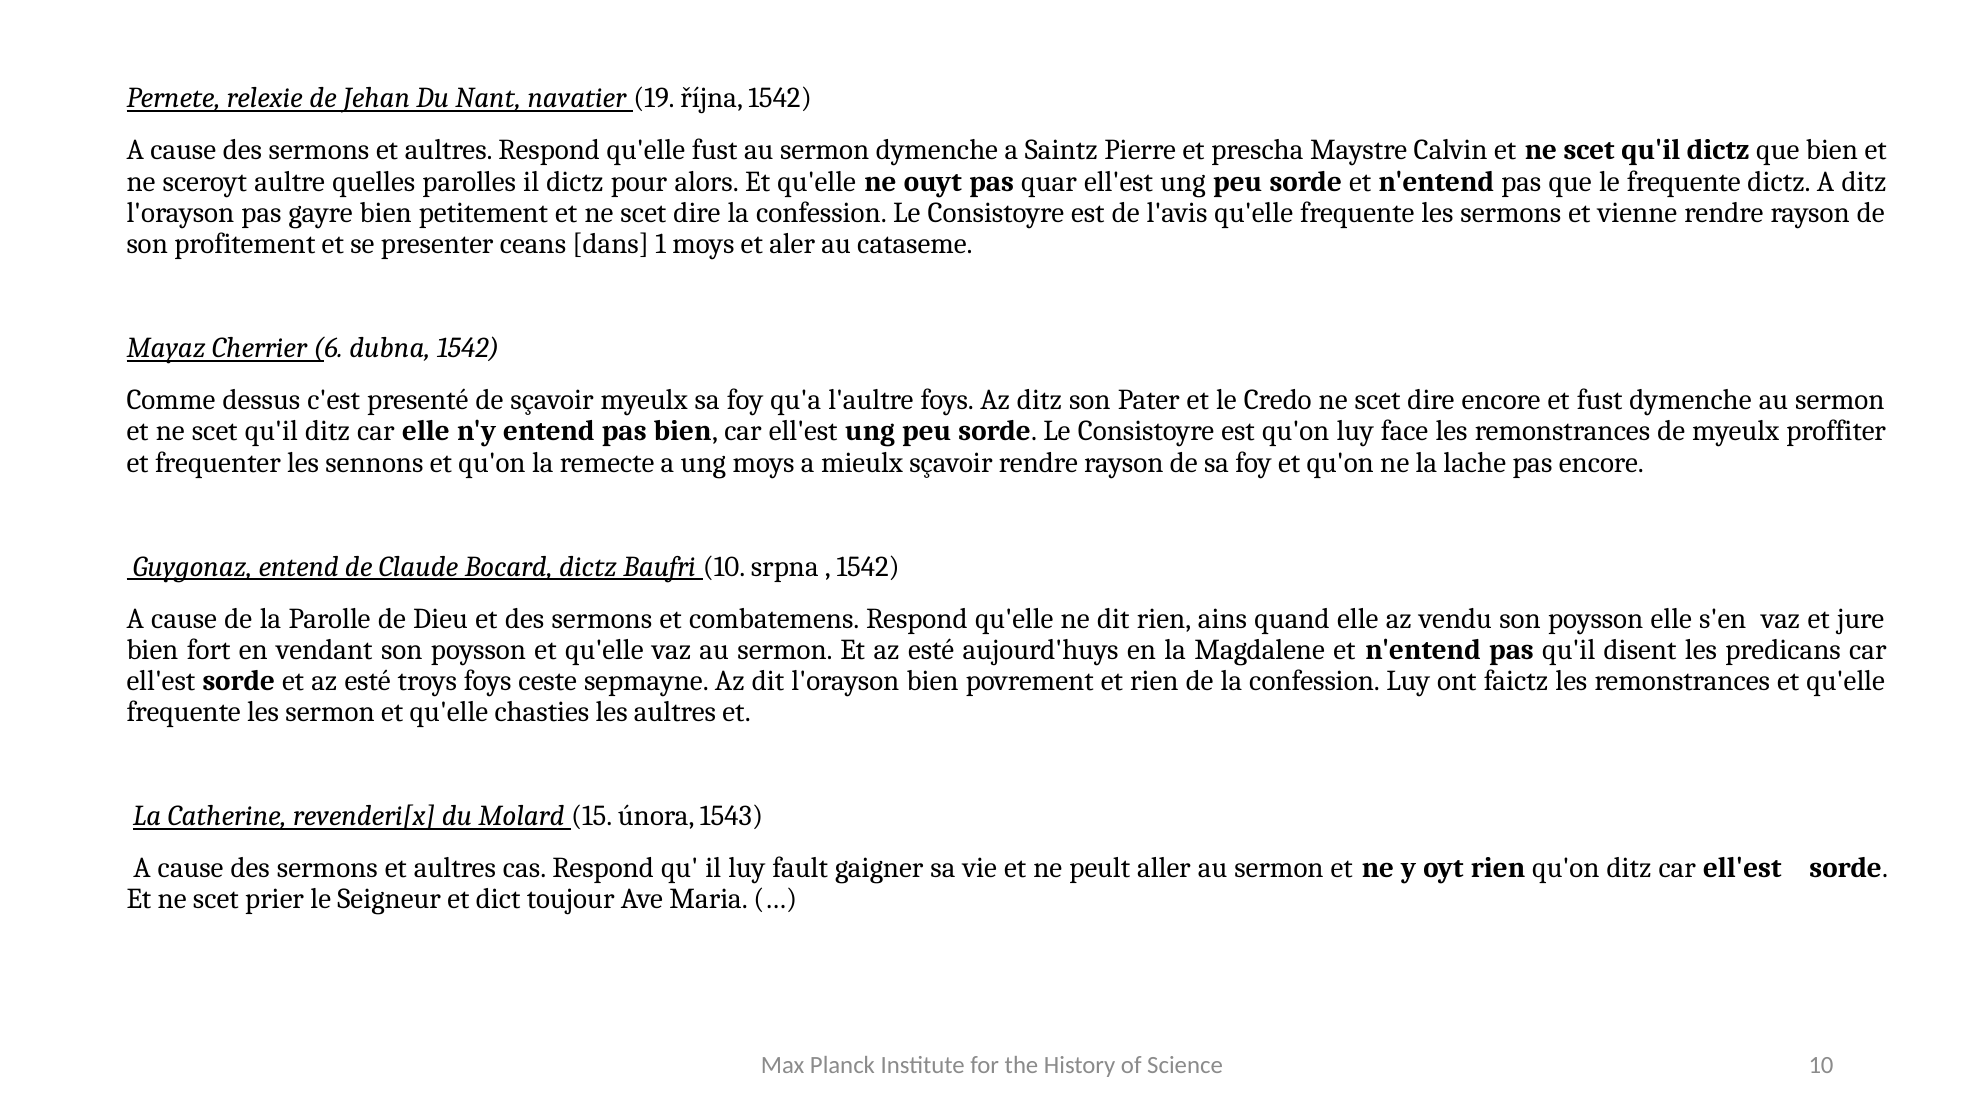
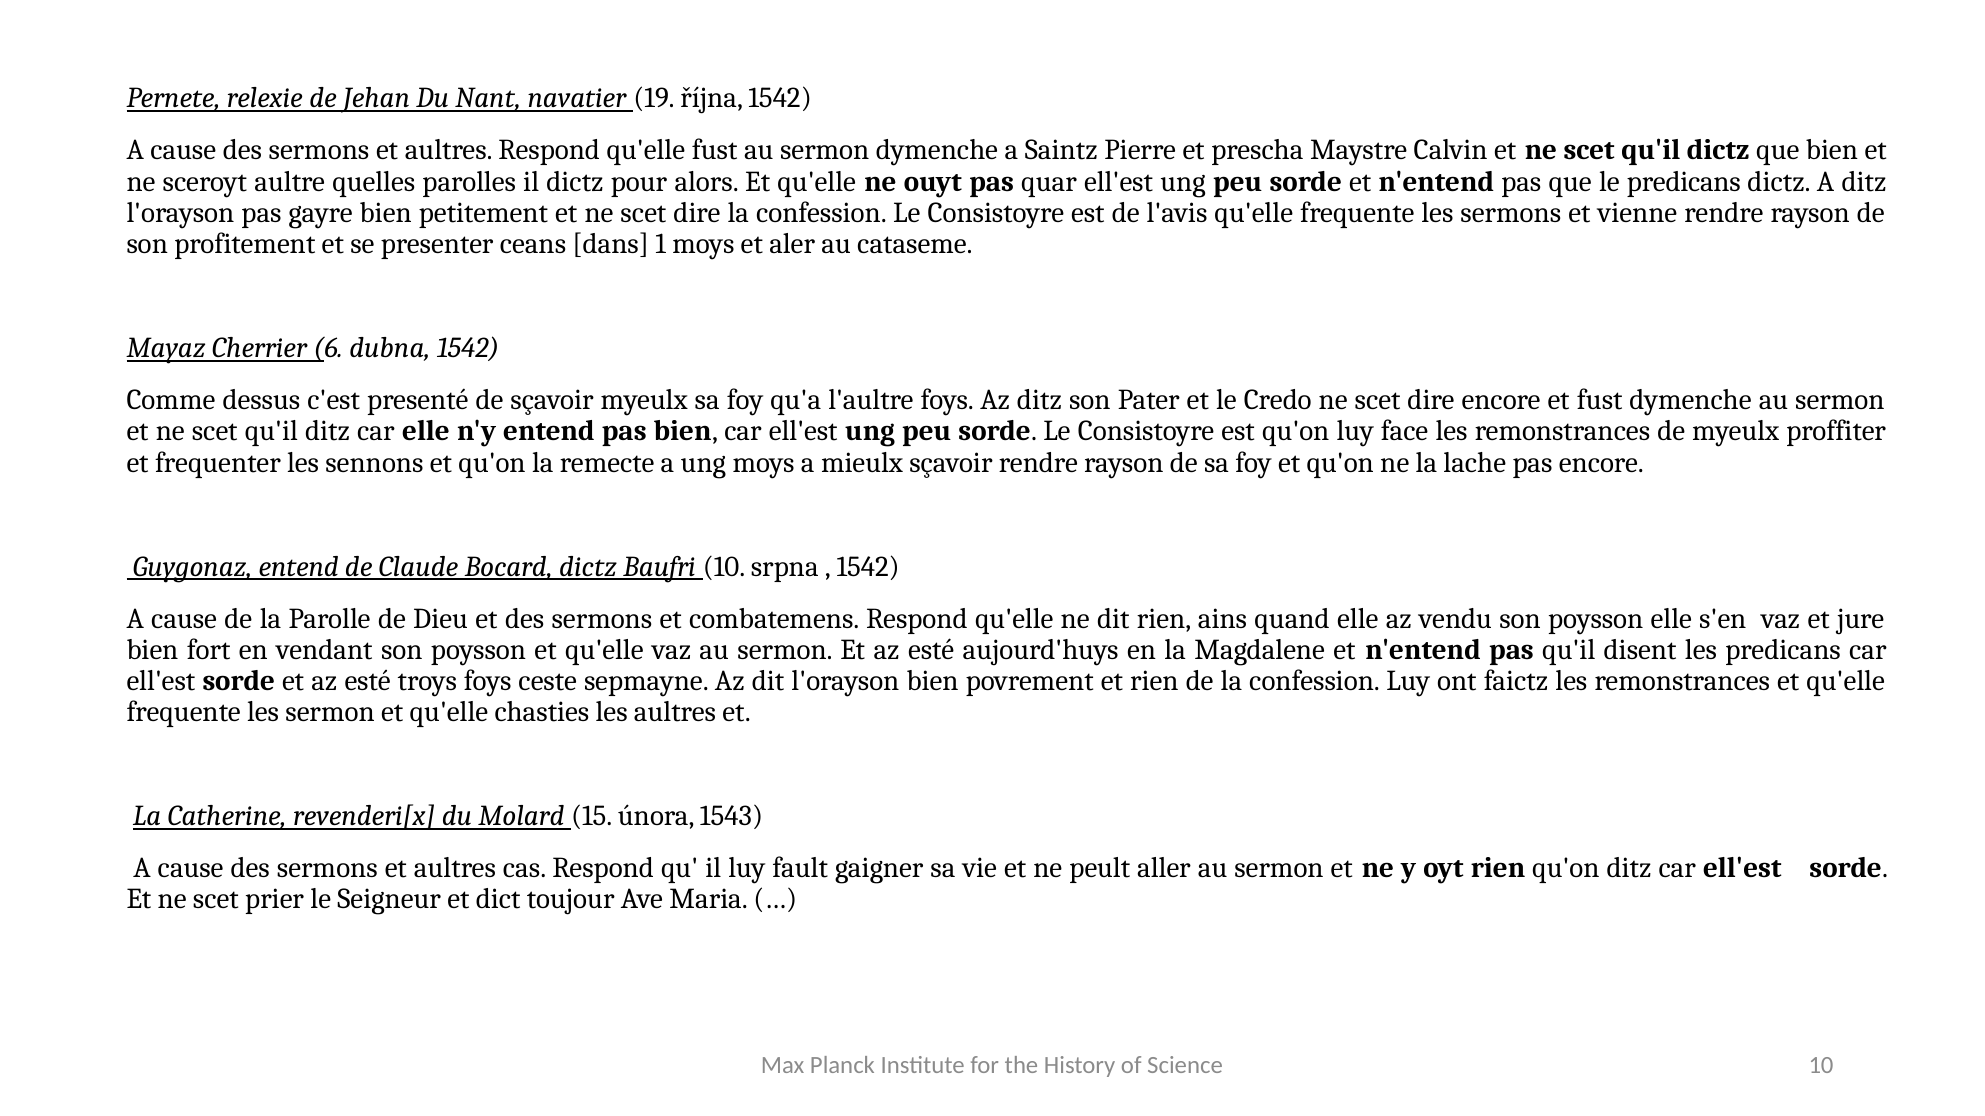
le frequente: frequente -> predicans (1684, 182)
